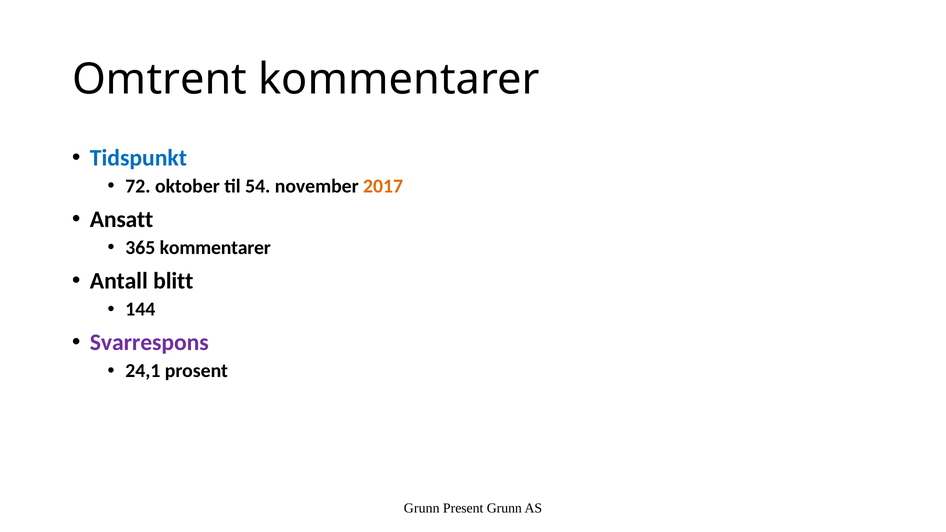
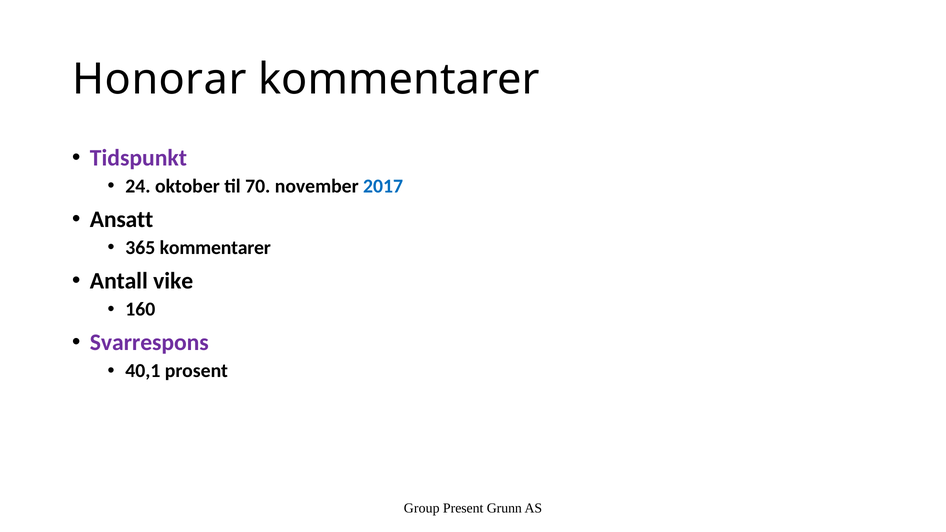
Omtrent: Omtrent -> Honorar (159, 79)
Tidspunkt colour: blue -> purple (138, 158)
72: 72 -> 24 (138, 186)
54: 54 -> 70 (258, 186)
2017 colour: orange -> blue (383, 186)
blitt: blitt -> vike (173, 281)
144: 144 -> 160 (140, 309)
24,1: 24,1 -> 40,1 (143, 371)
Grunn: Grunn -> Group (422, 508)
